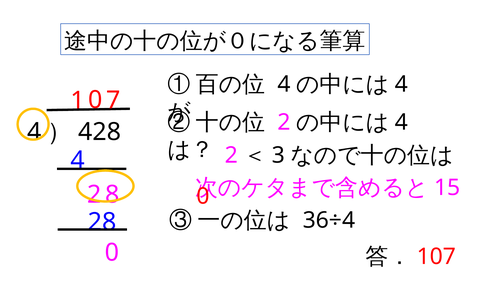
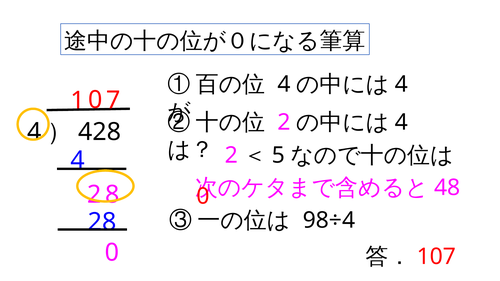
3: 3 -> 5 (278, 155)
15: 15 -> 48 (447, 188)
36÷4: 36÷4 -> 98÷4 (329, 220)
